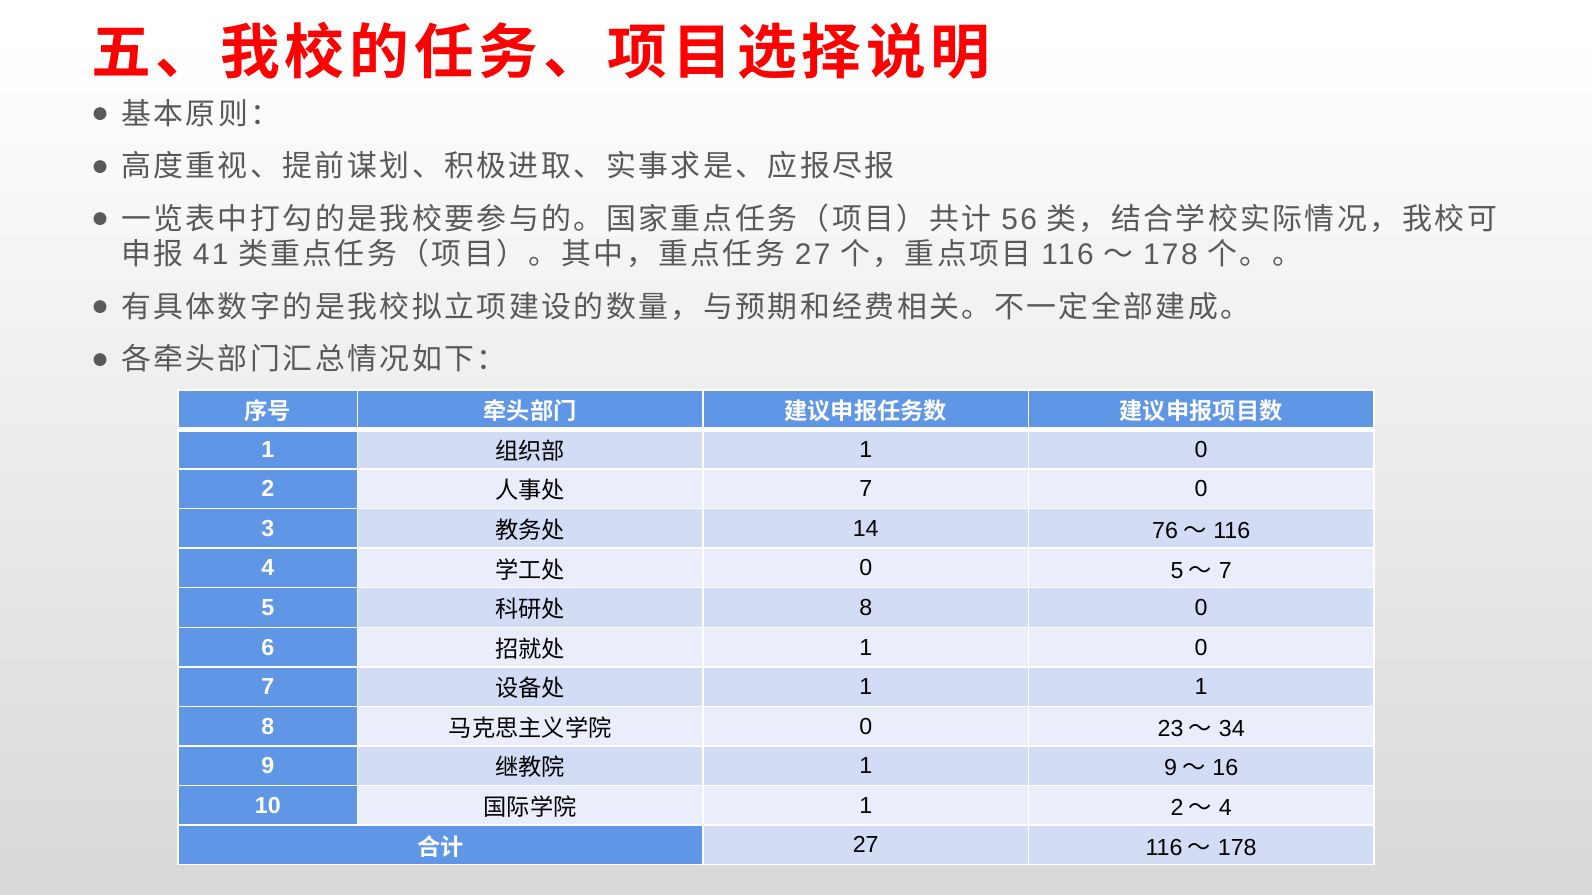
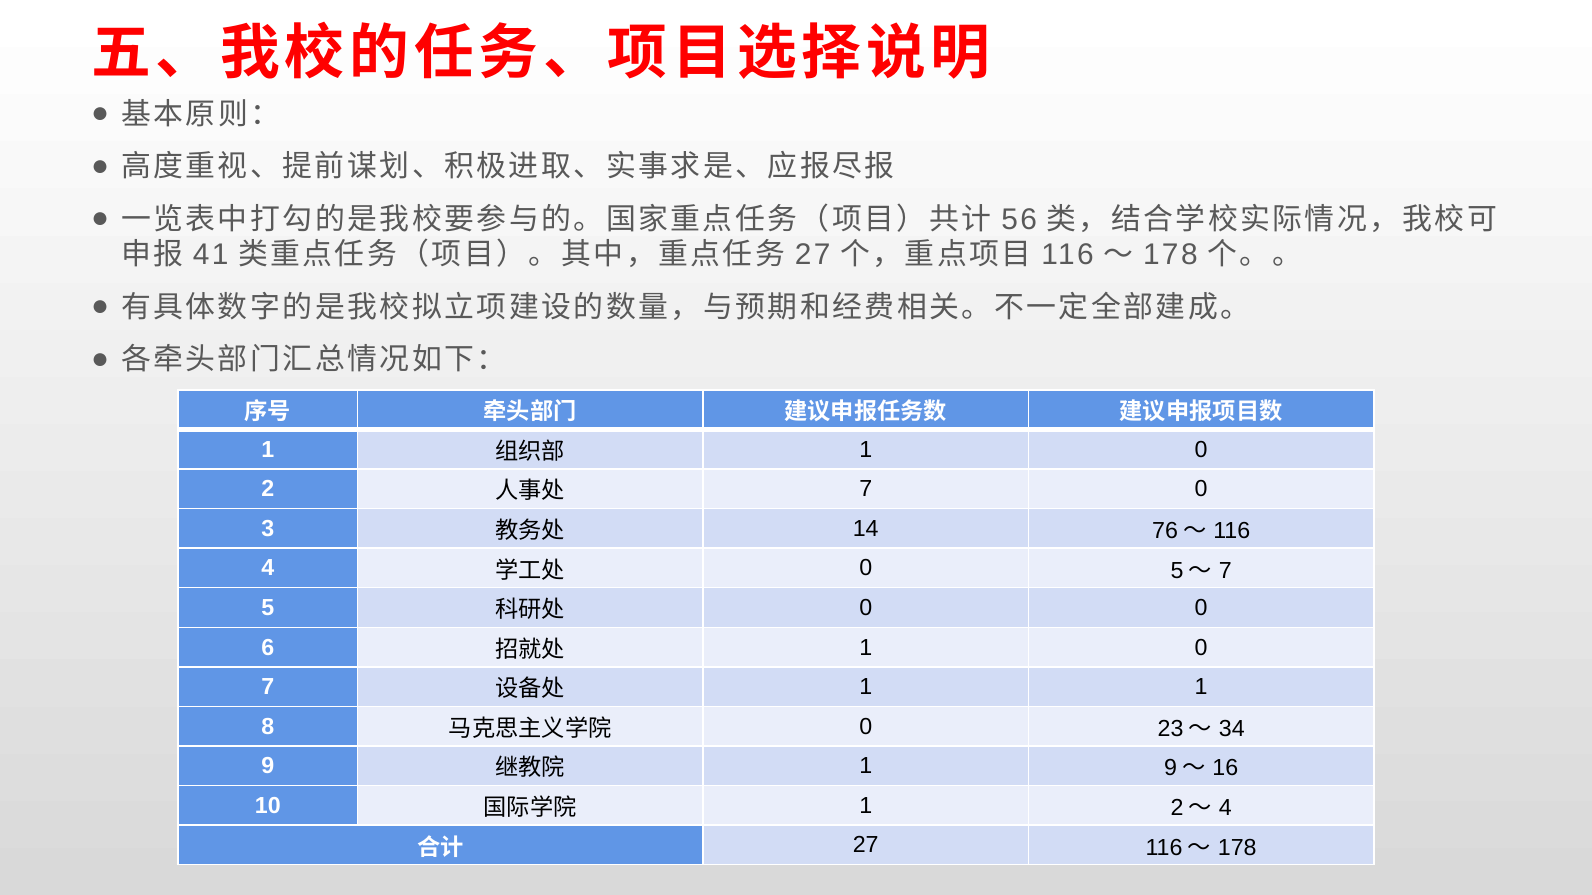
8: 8 -> 0 (866, 608)
